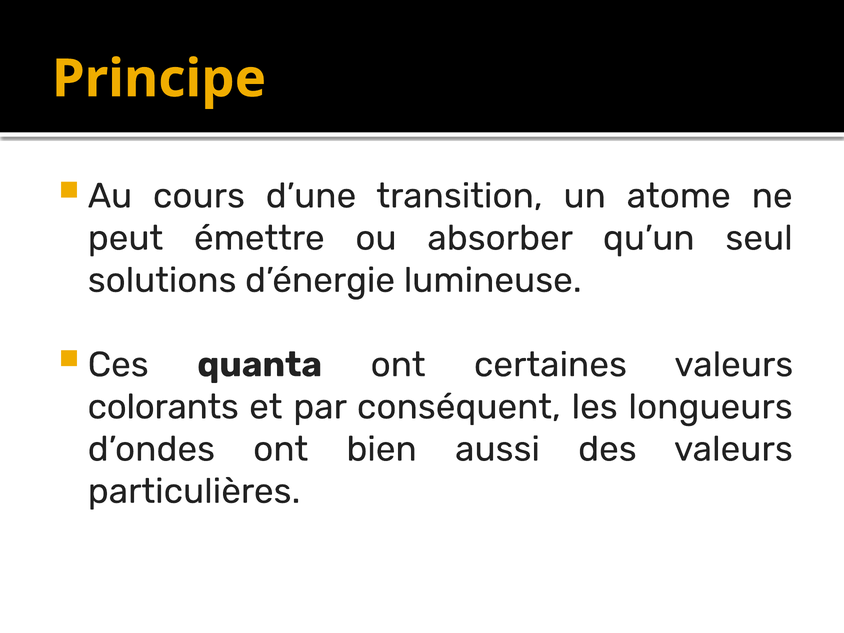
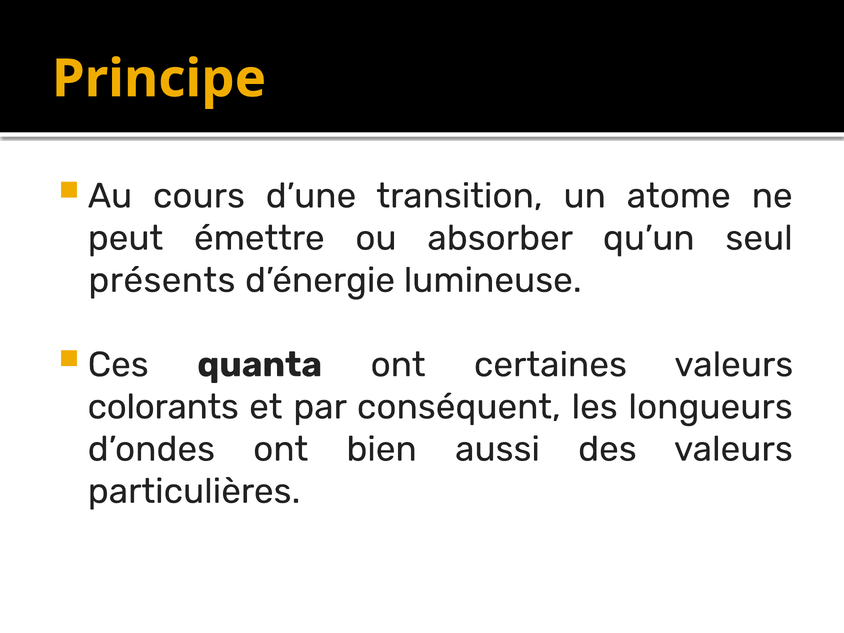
solutions: solutions -> présents (162, 280)
